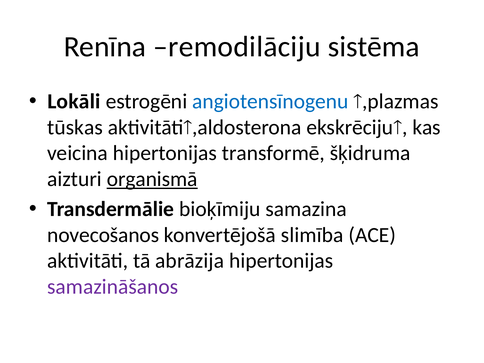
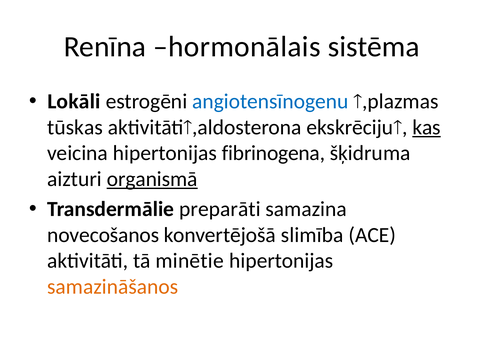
remodilāciju: remodilāciju -> hormonālais (237, 47)
kas underline: none -> present (427, 127)
transformē: transformē -> fibrinogena (273, 153)
bioķīmiju: bioķīmiju -> preparāti (220, 209)
abrāzija: abrāzija -> minētie (190, 261)
samazināšanos colour: purple -> orange (113, 287)
